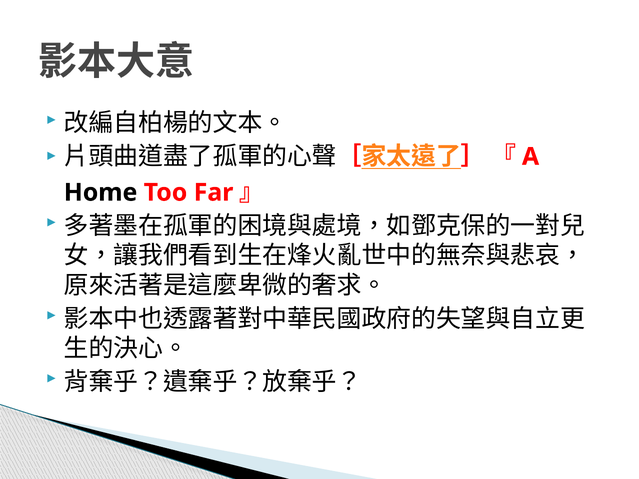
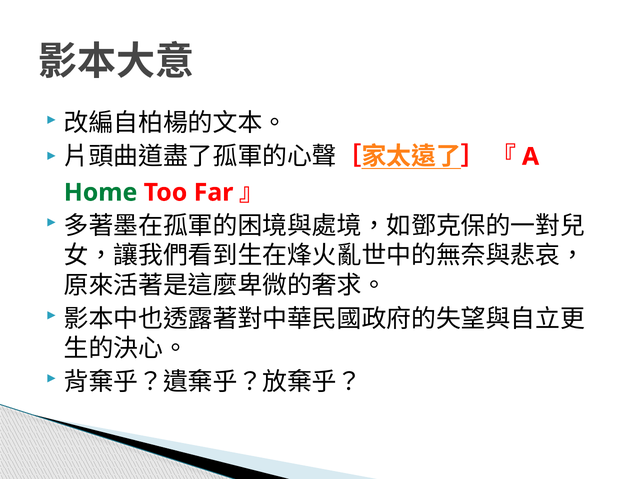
Home colour: black -> green (101, 193)
